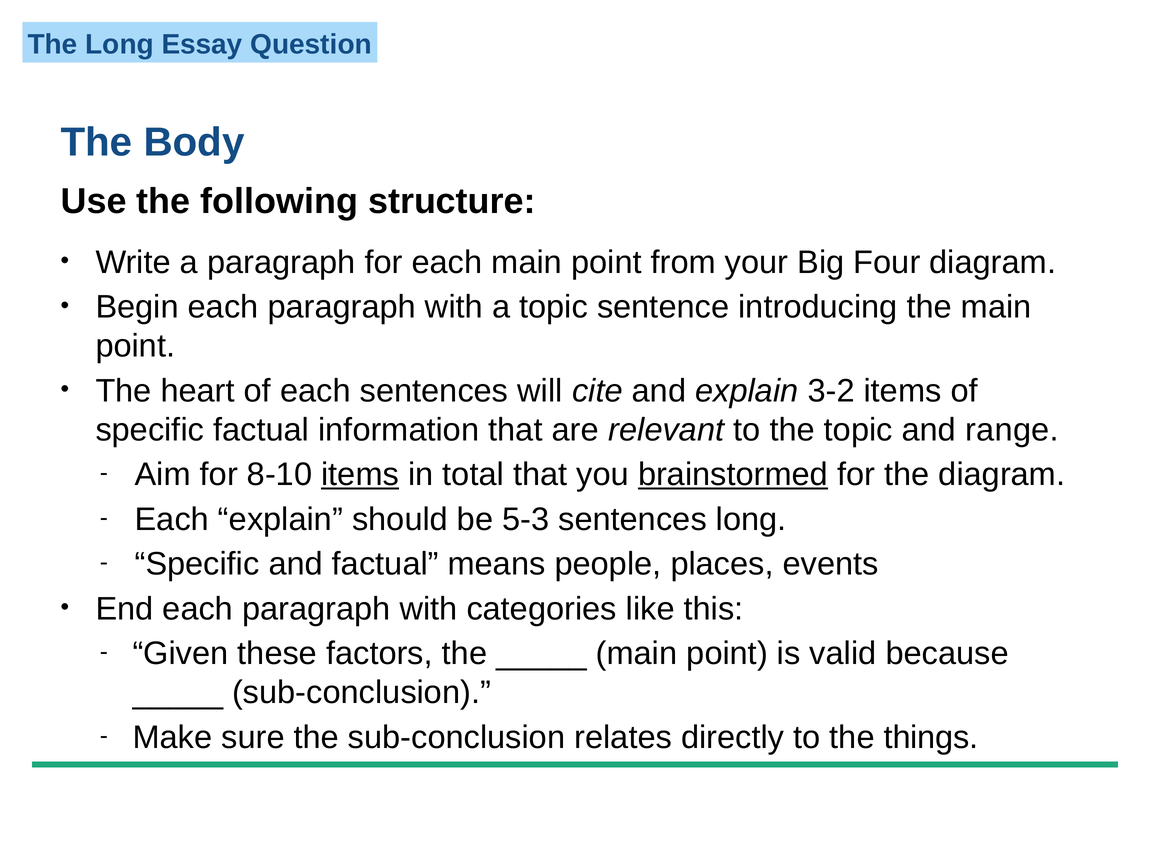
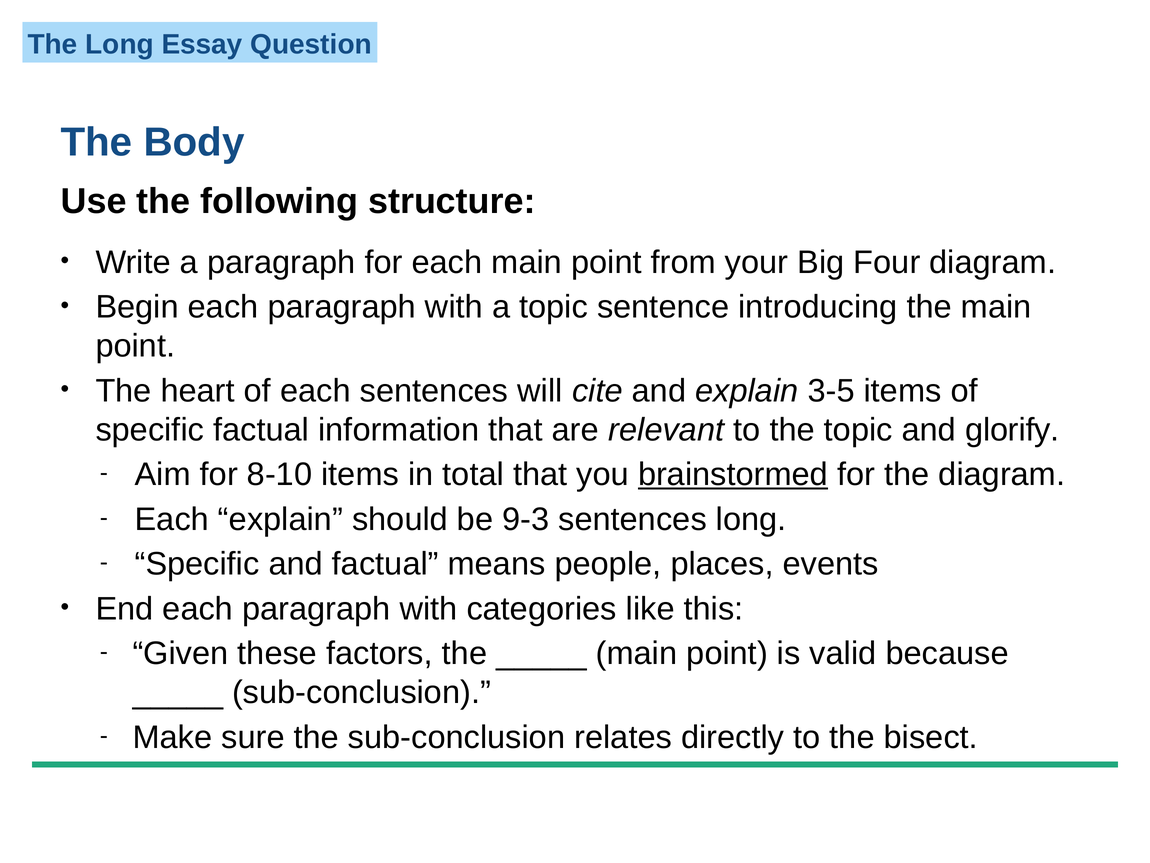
3-2: 3-2 -> 3-5 (831, 391)
range: range -> glorify (1012, 430)
items underline: present -> none (360, 474)
5-3: 5-3 -> 9-3 (526, 519)
things: things -> bisect (931, 737)
